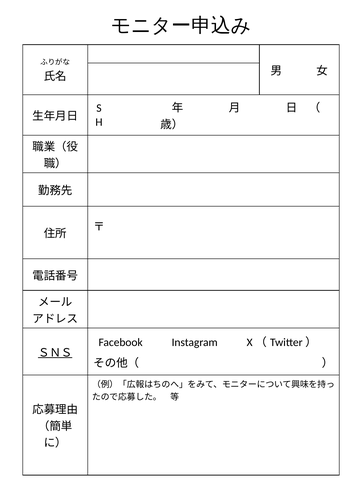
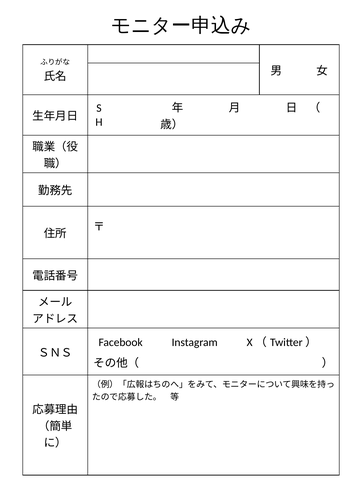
ＳＮＳ underline: present -> none (55, 353)
